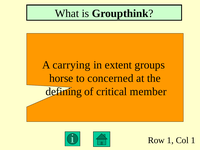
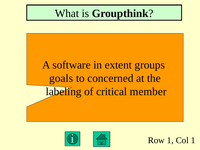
carrying: carrying -> software (72, 65)
horse: horse -> goals (61, 78)
defining: defining -> labeling (64, 92)
